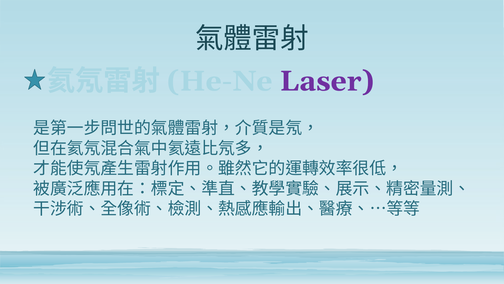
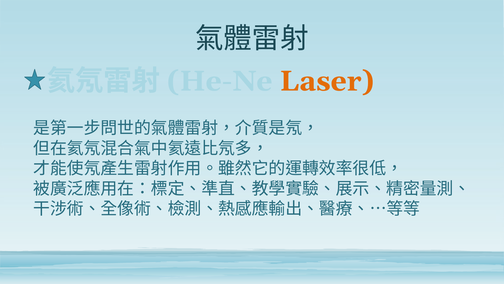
Laser colour: purple -> orange (327, 81)
